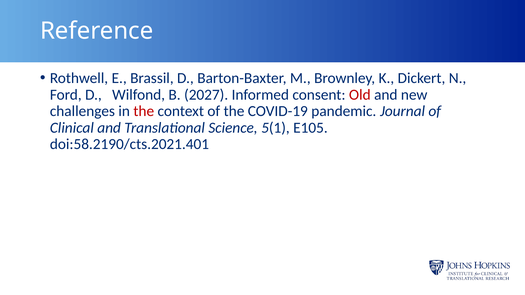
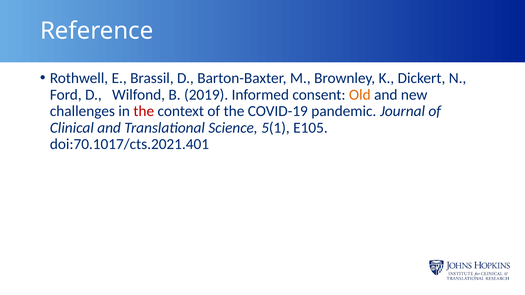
2027: 2027 -> 2019 (206, 95)
Old colour: red -> orange (360, 95)
doi:58.2190/cts.2021.401: doi:58.2190/cts.2021.401 -> doi:70.1017/cts.2021.401 (129, 144)
